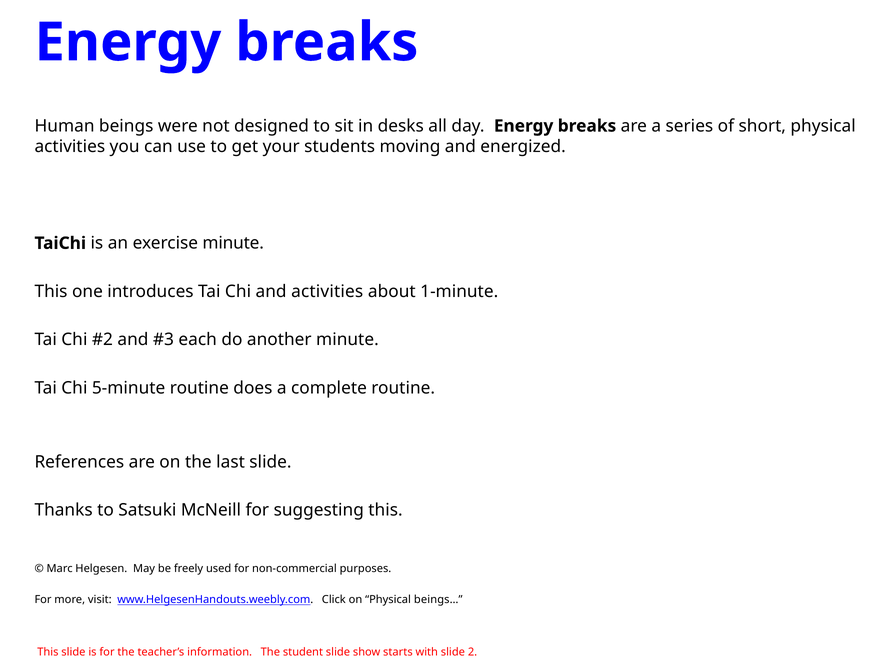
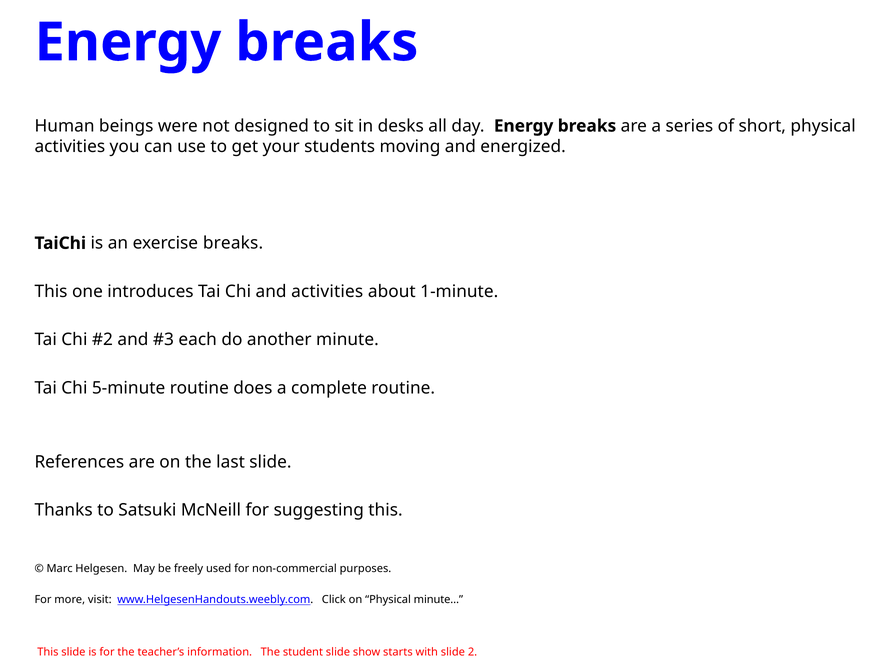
exercise minute: minute -> breaks (233, 243)
beings…: beings… -> minute… (438, 600)
